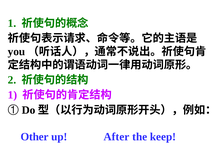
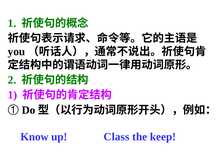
Other: Other -> Know (35, 137)
After: After -> Class (116, 137)
